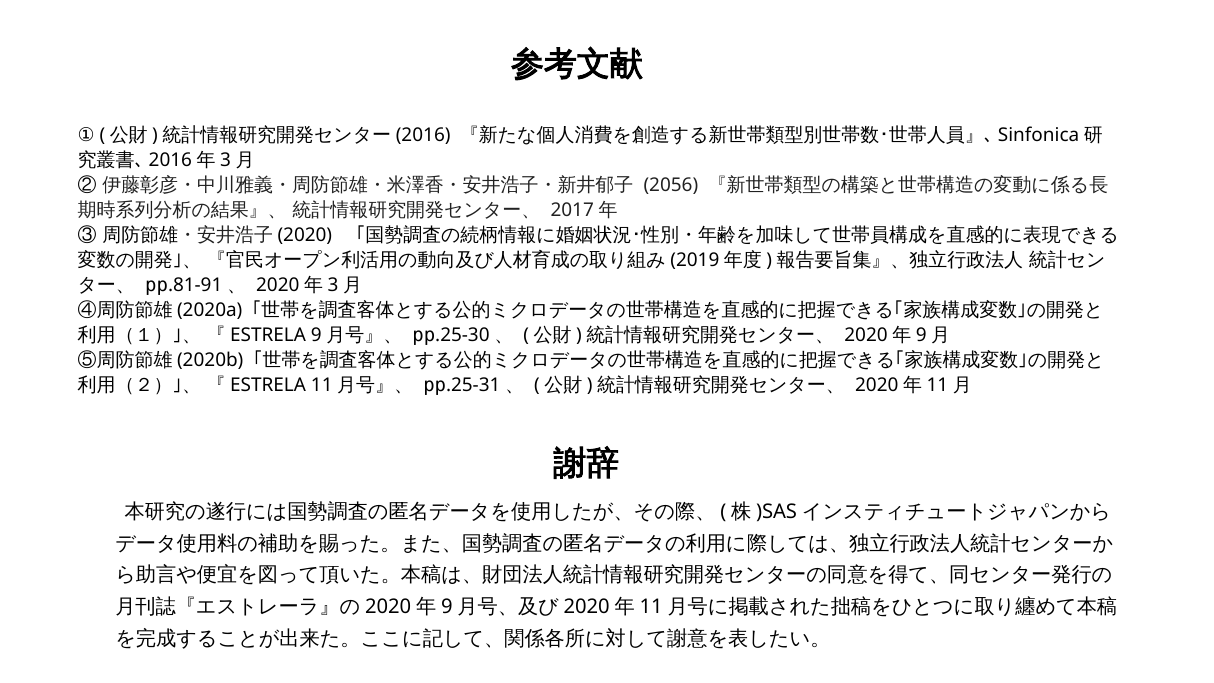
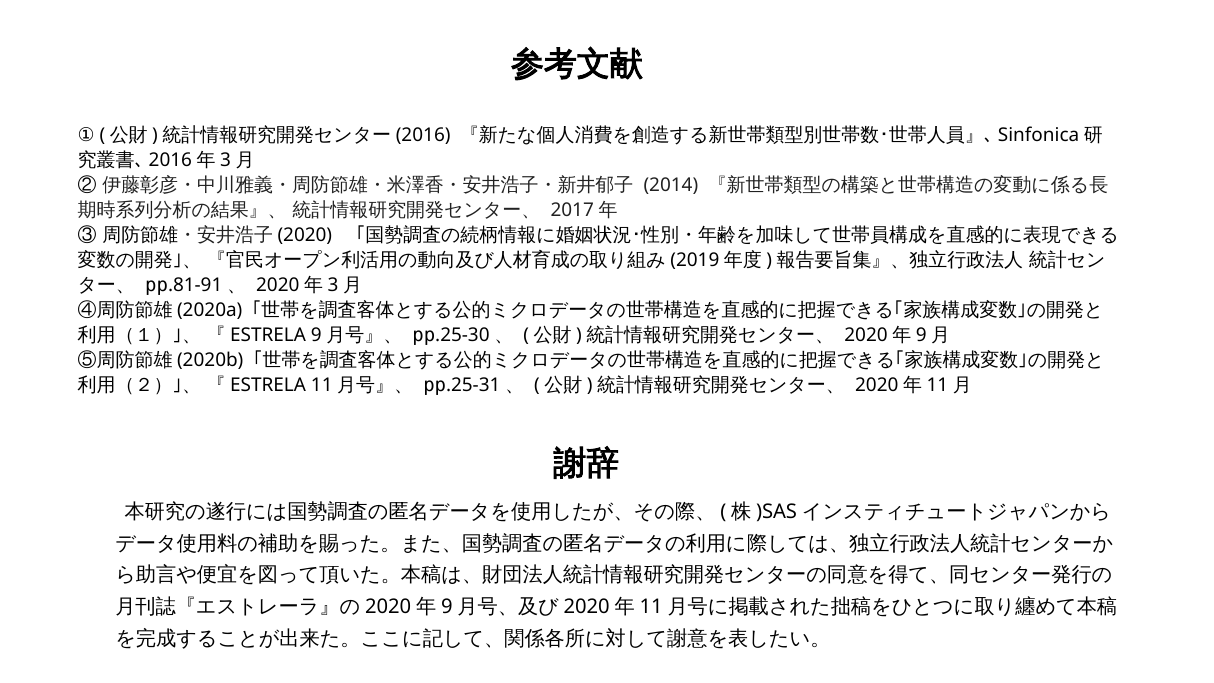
2056: 2056 -> 2014 (671, 185)
